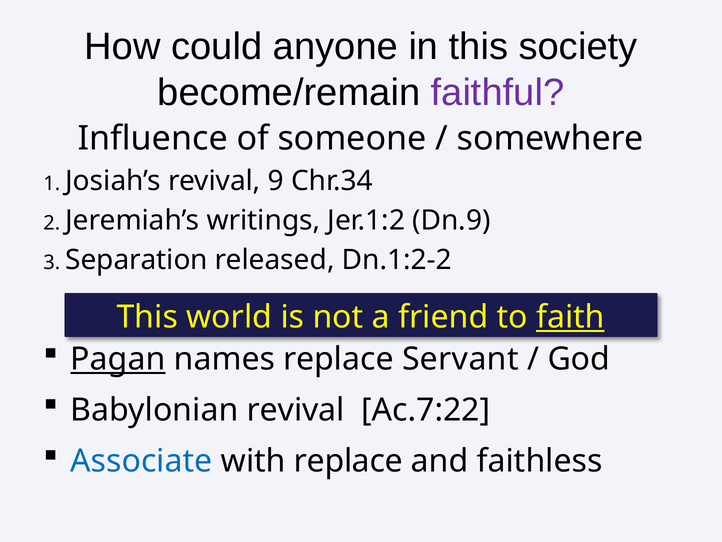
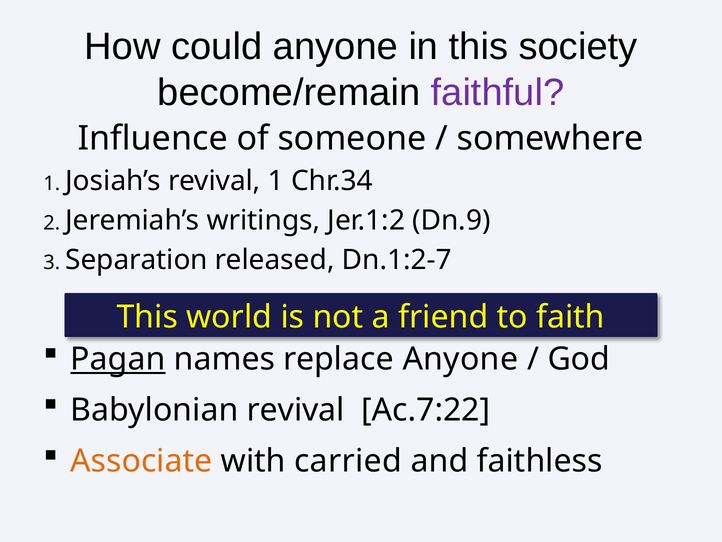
revival 9: 9 -> 1 (276, 181)
Dn.1:2-2: Dn.1:2-2 -> Dn.1:2-7 (397, 260)
faith underline: present -> none (570, 317)
replace Servant: Servant -> Anyone (460, 359)
Associate colour: blue -> orange (141, 461)
with replace: replace -> carried (348, 461)
